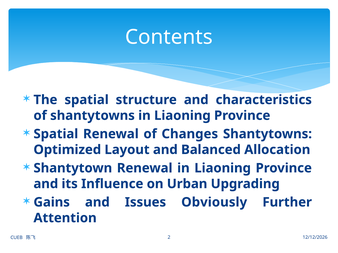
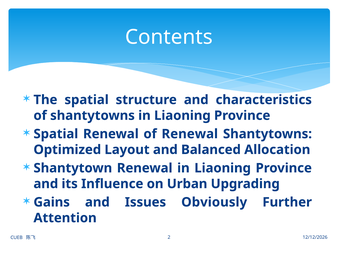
of Changes: Changes -> Renewal (190, 134)
